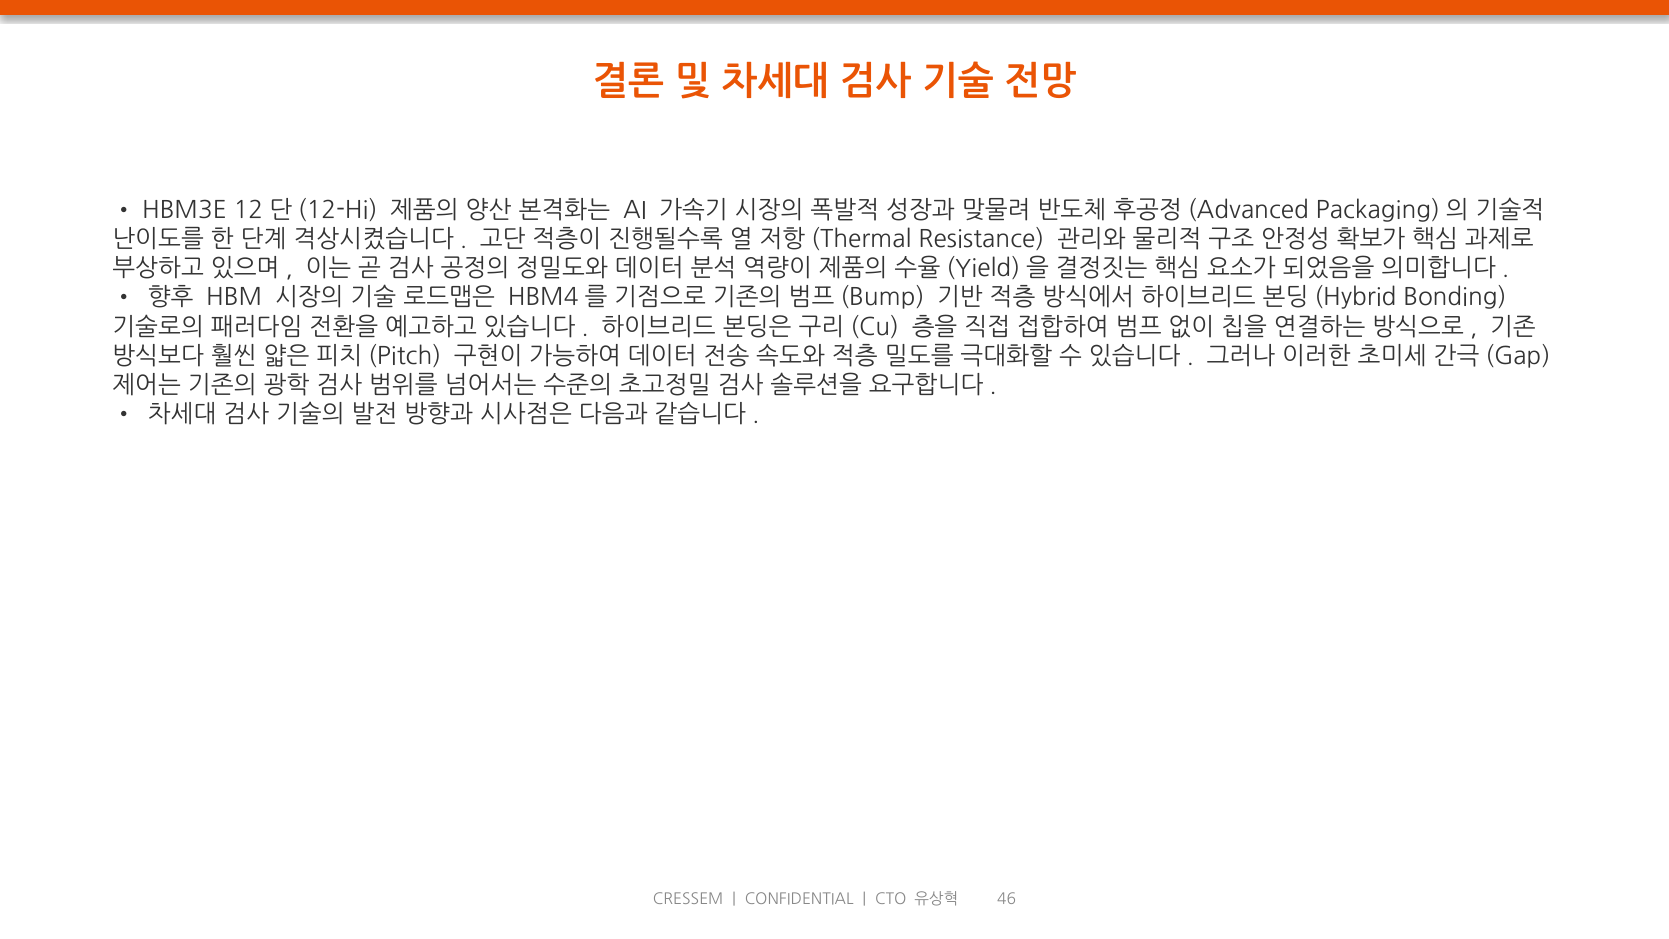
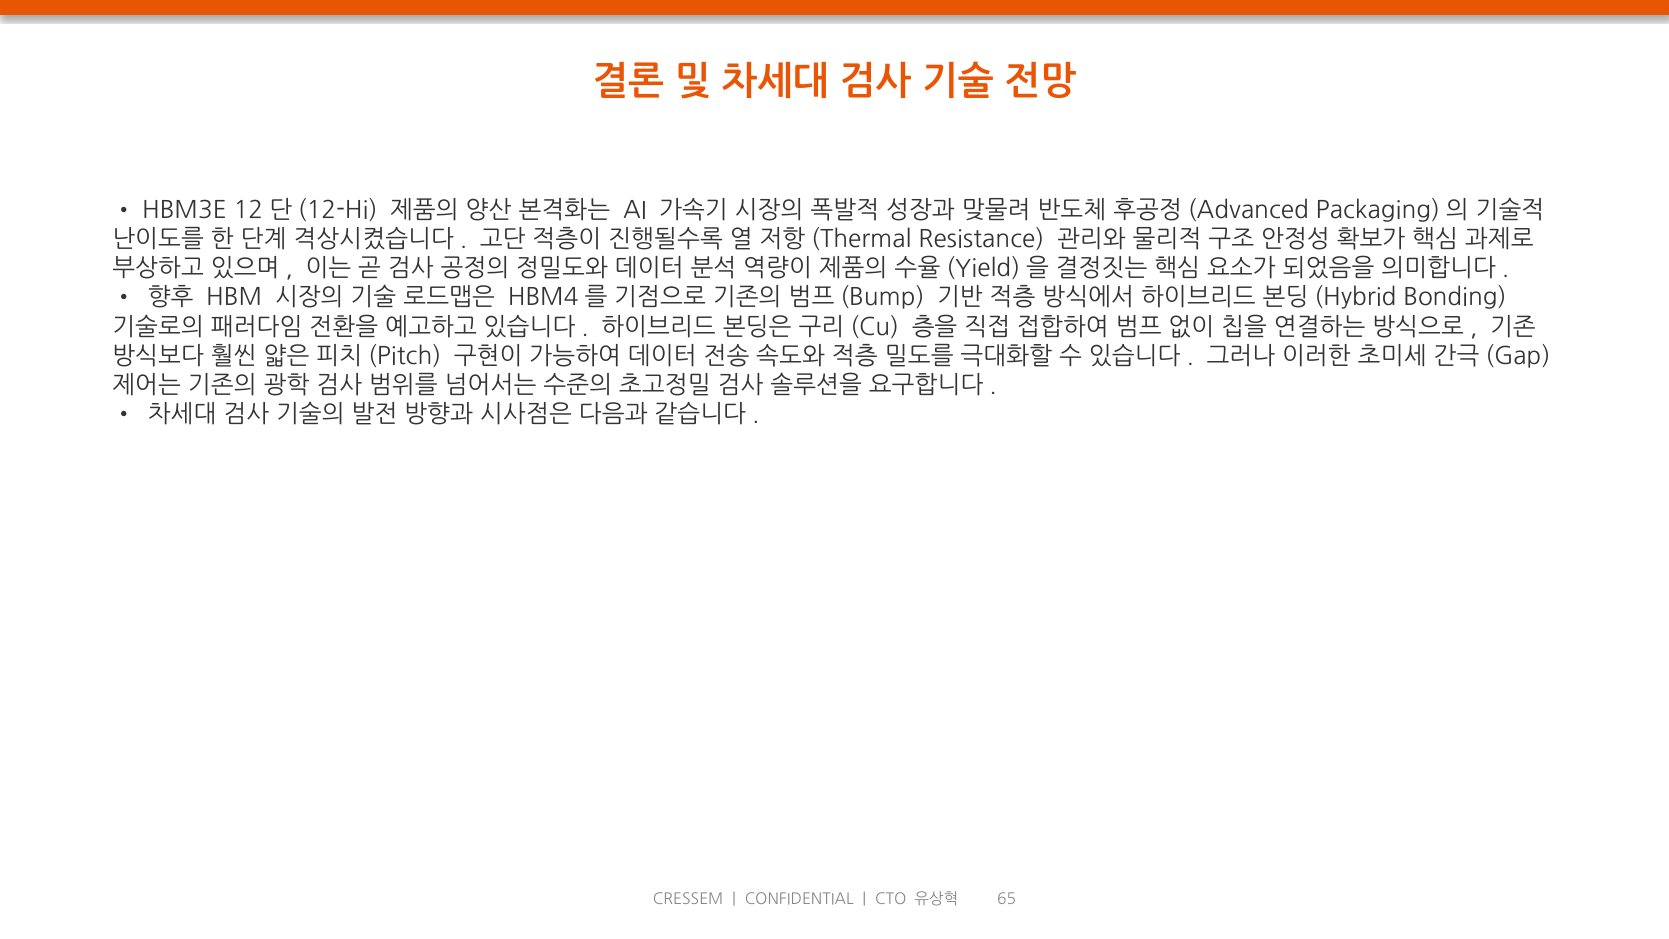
46: 46 -> 65 (1007, 899)
